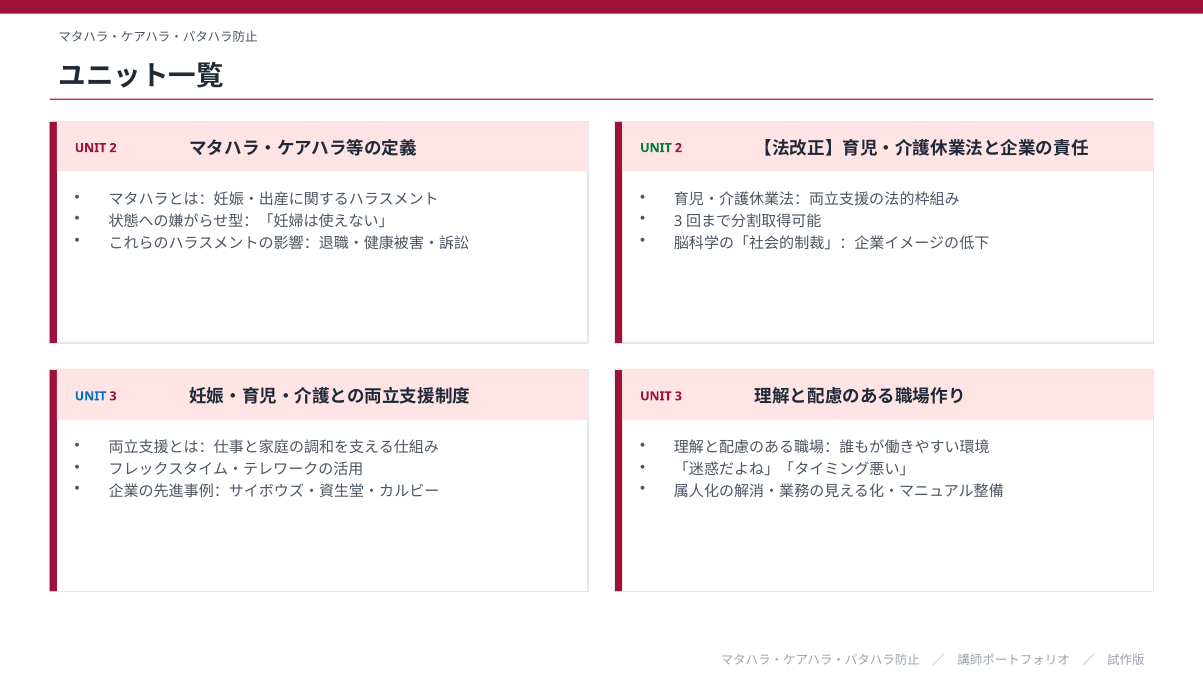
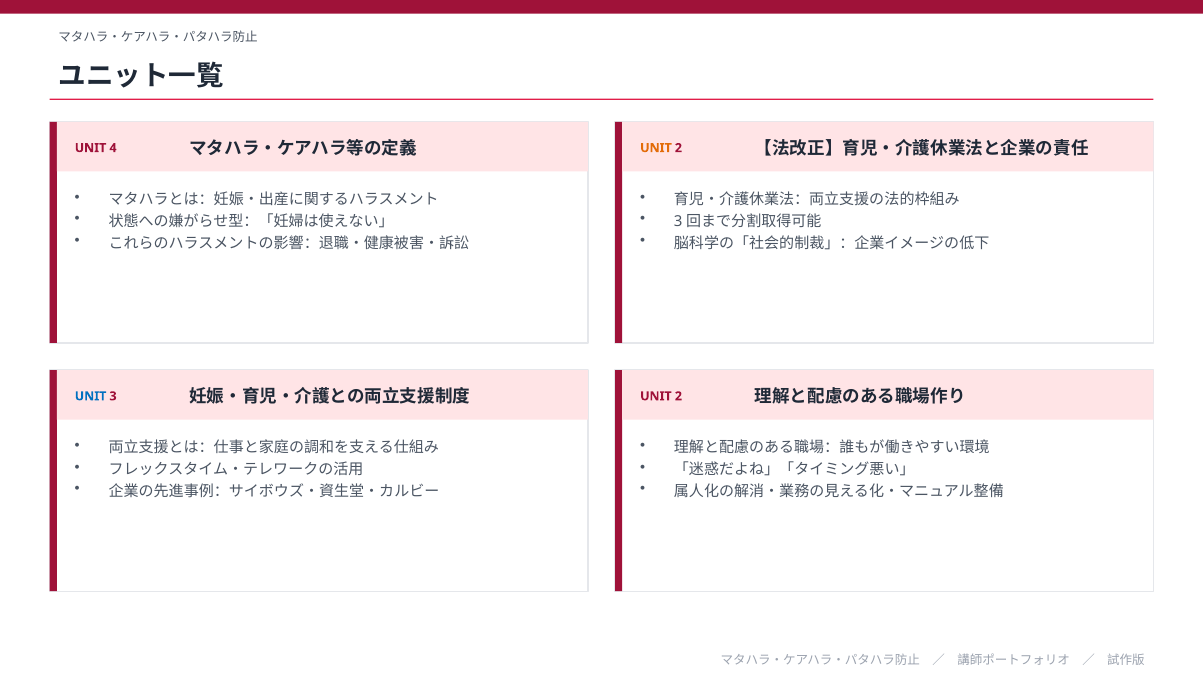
2: 2 -> 4 (113, 148)
UNIT colour: green -> orange (656, 148)
3: 3 -> 2 (678, 396)
